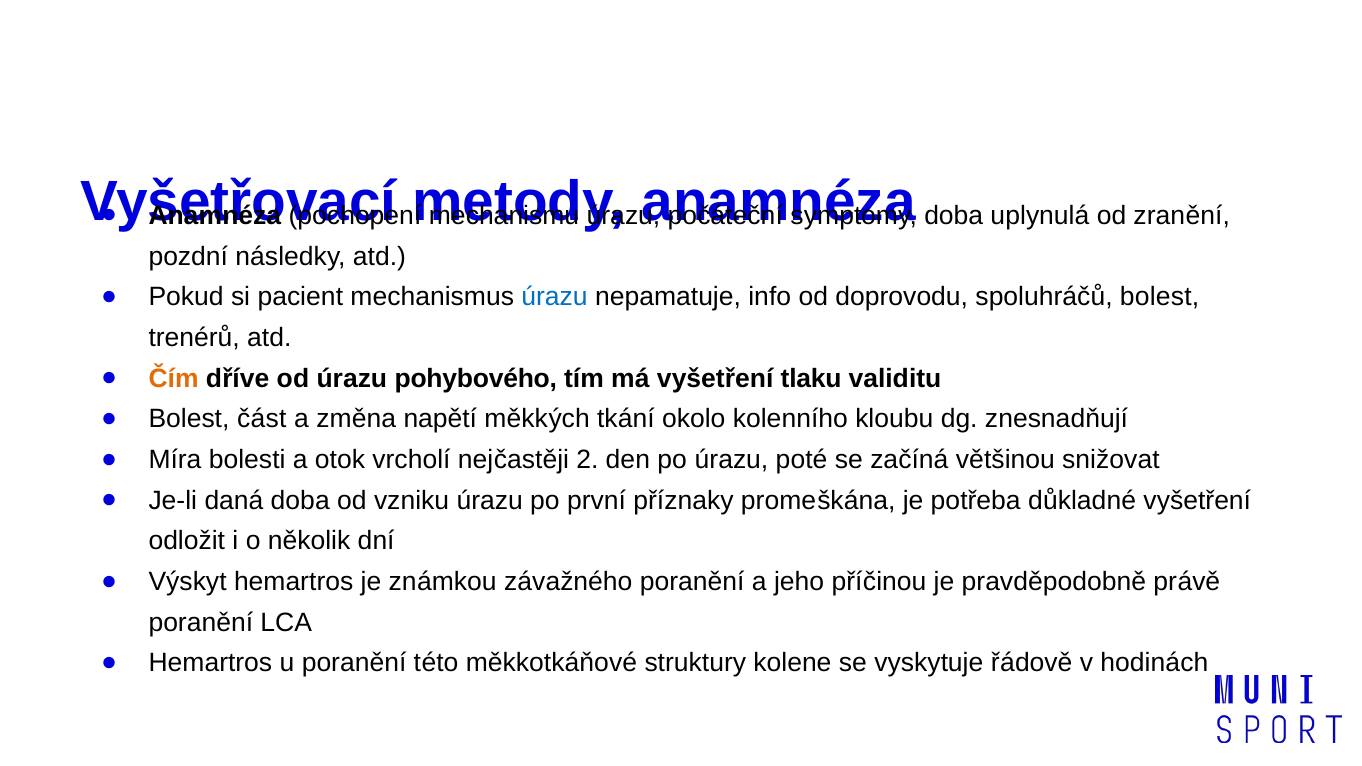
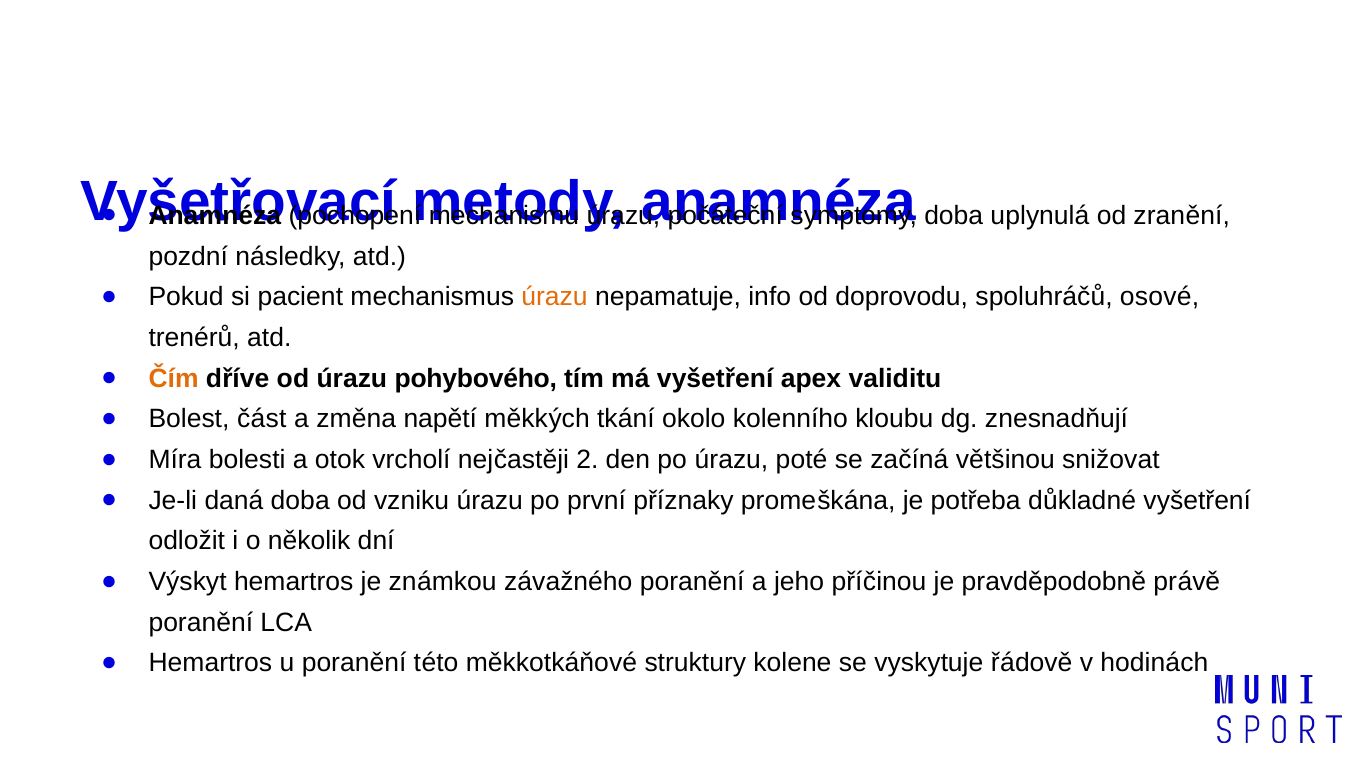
úrazu colour: blue -> orange (555, 297)
spoluhráčů bolest: bolest -> osové (1160, 297)
tlaku: tlaku -> apex (811, 378)
